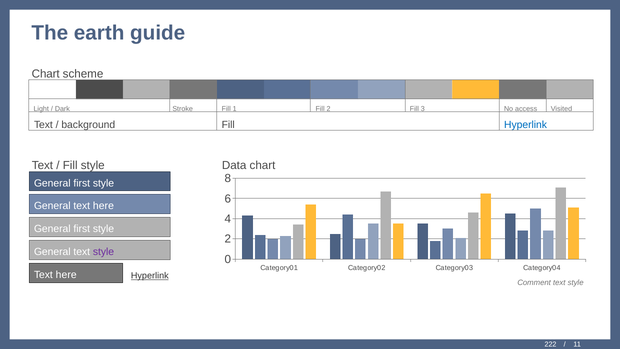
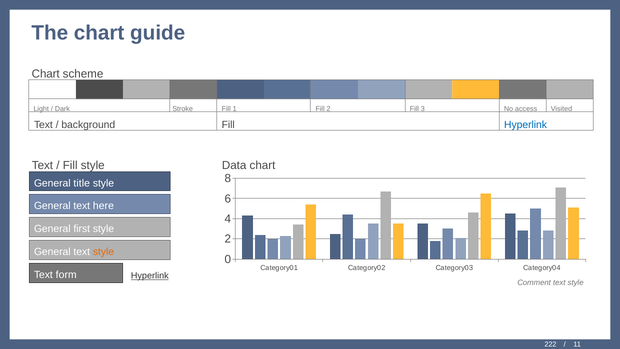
The earth: earth -> chart (99, 33)
first: first -> title (82, 183)
style colour: purple -> orange (103, 252)
here: here -> form (66, 275)
